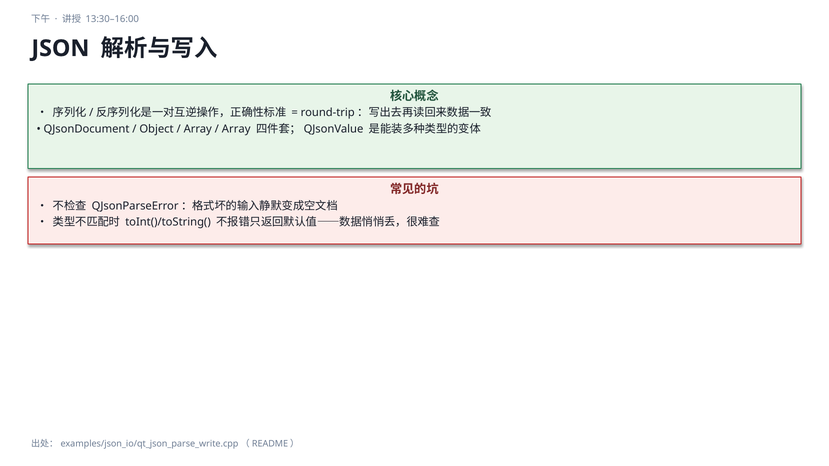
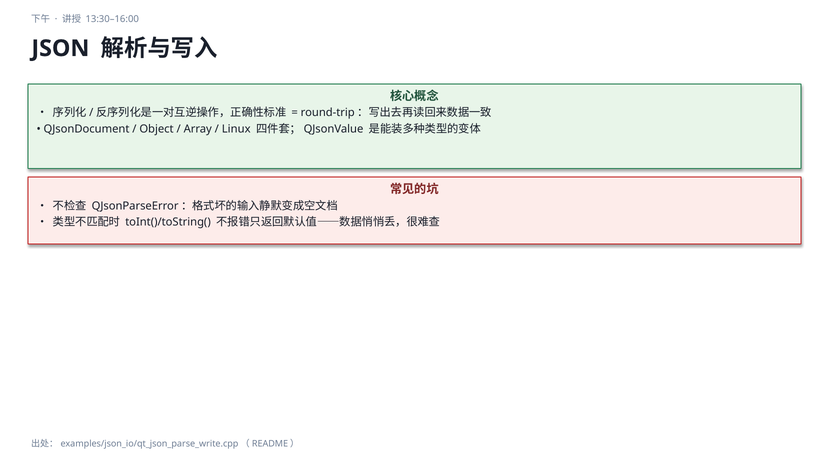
Array: Array -> Linux (236, 129)
